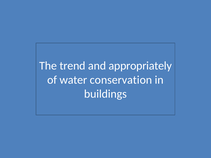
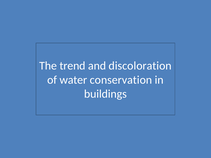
appropriately: appropriately -> discoloration (140, 66)
